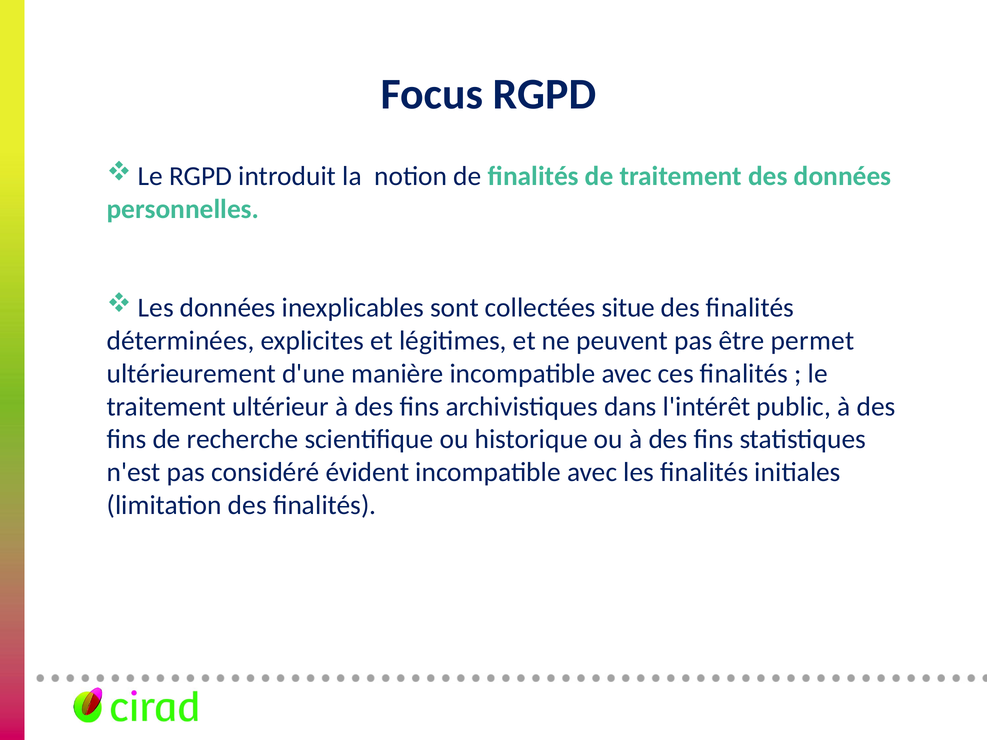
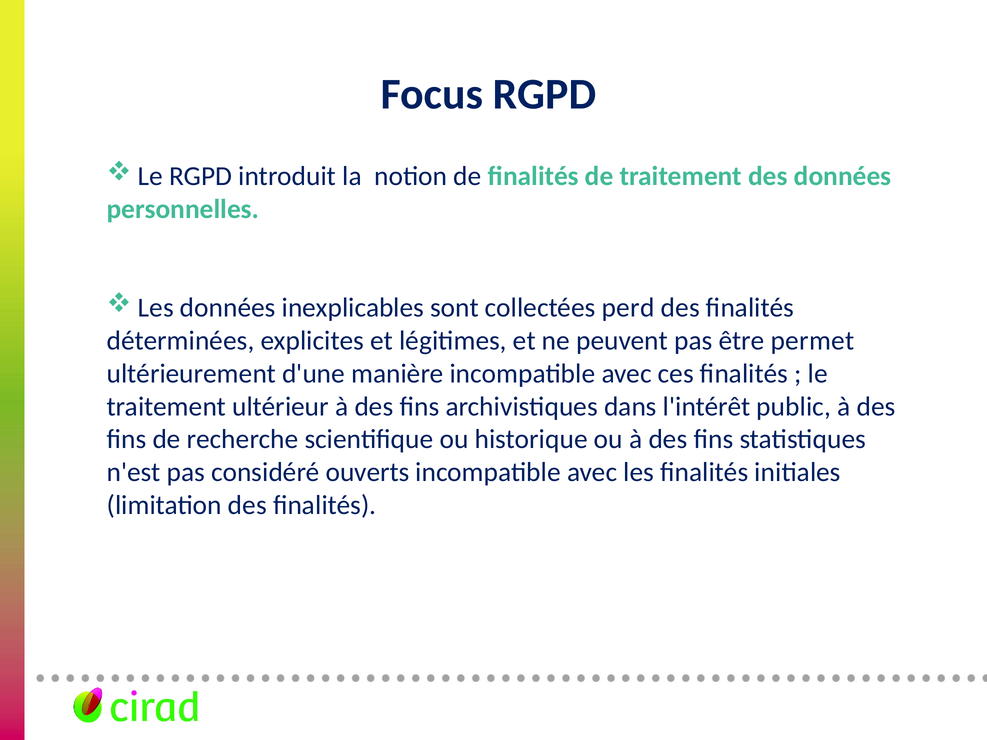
situe: situe -> perd (628, 308)
évident: évident -> ouverts (368, 472)
